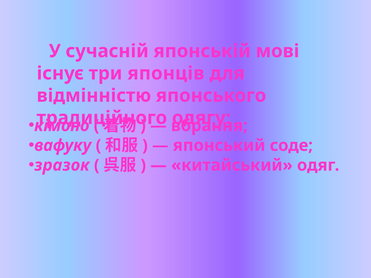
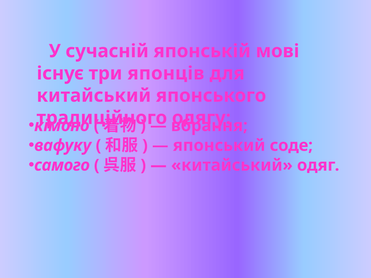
відмінністю: відмінністю -> китайський (94, 96)
зразок: зразок -> самого (62, 165)
